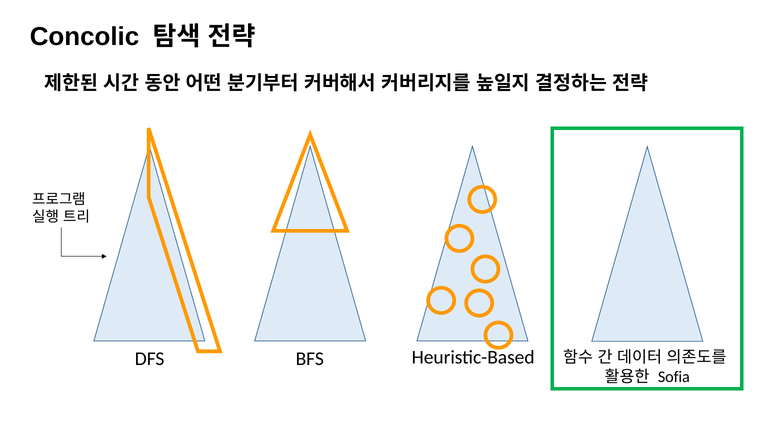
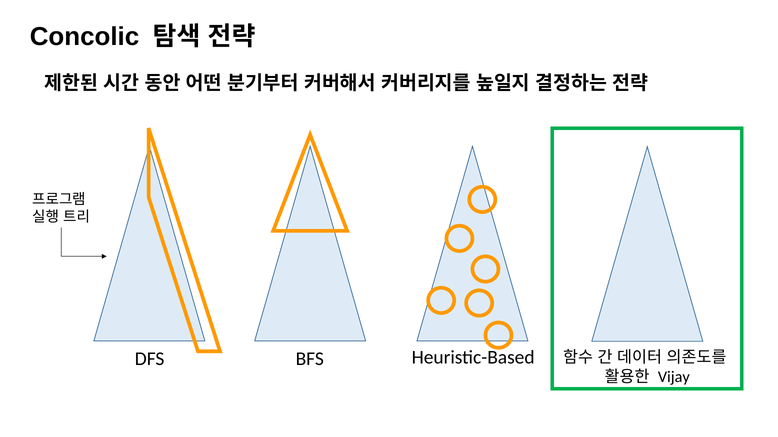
Sofia: Sofia -> Vijay (674, 377)
